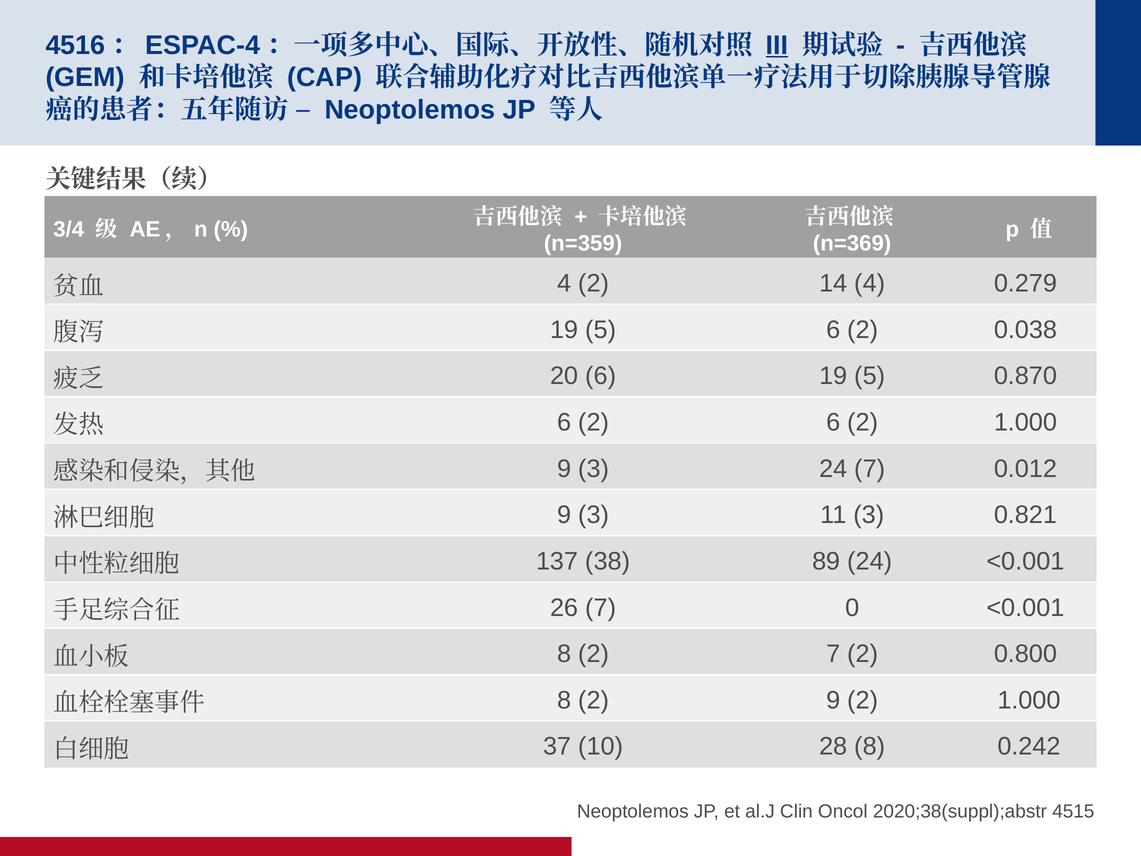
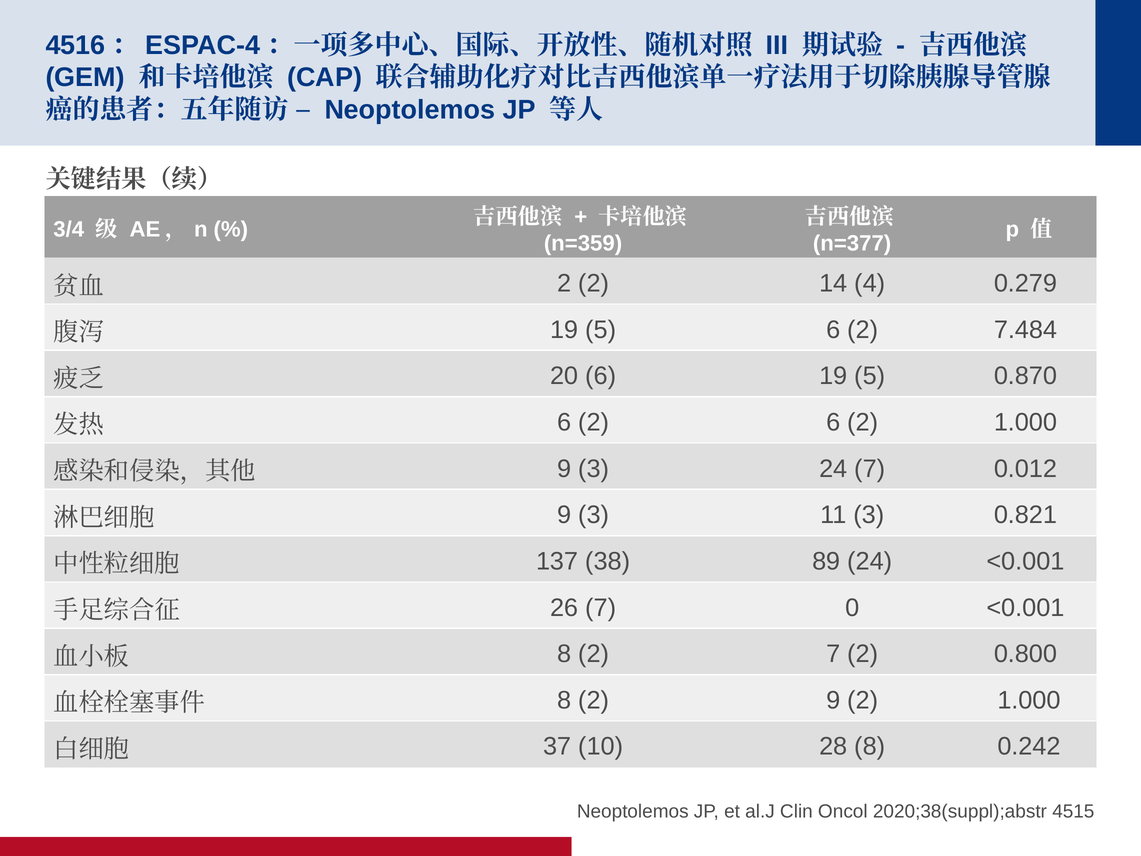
III underline: present -> none (777, 45)
n=369: n=369 -> n=377 (852, 243)
4: 4 -> 2 (564, 283)
0.038: 0.038 -> 7.484 (1025, 330)
